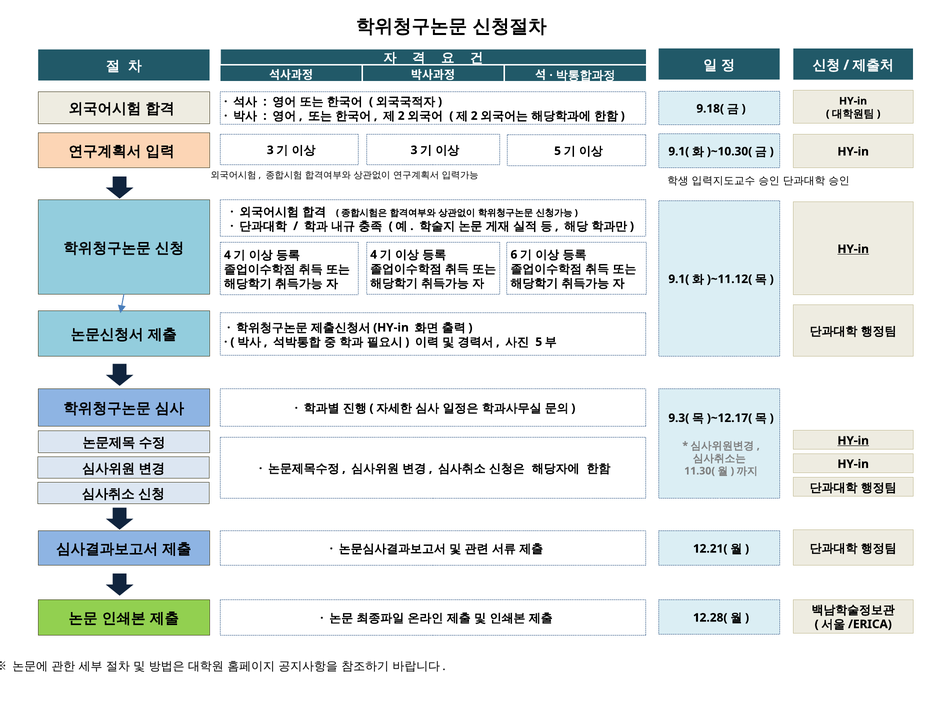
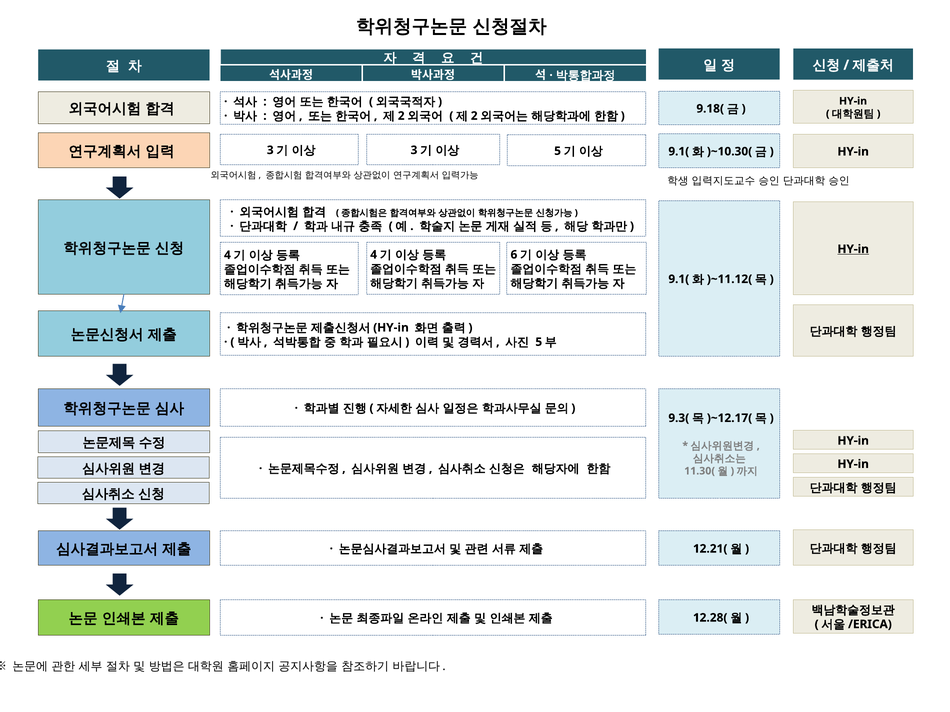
HY-in underline: present -> none (853, 441)
